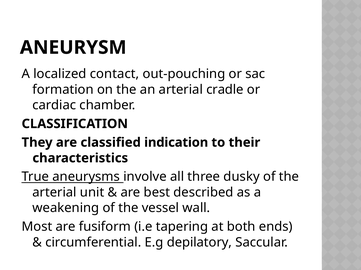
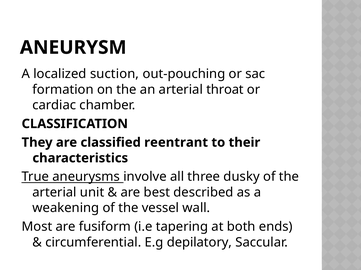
contact: contact -> suction (114, 74)
cradle: cradle -> throat (225, 90)
indication: indication -> reentrant (176, 143)
